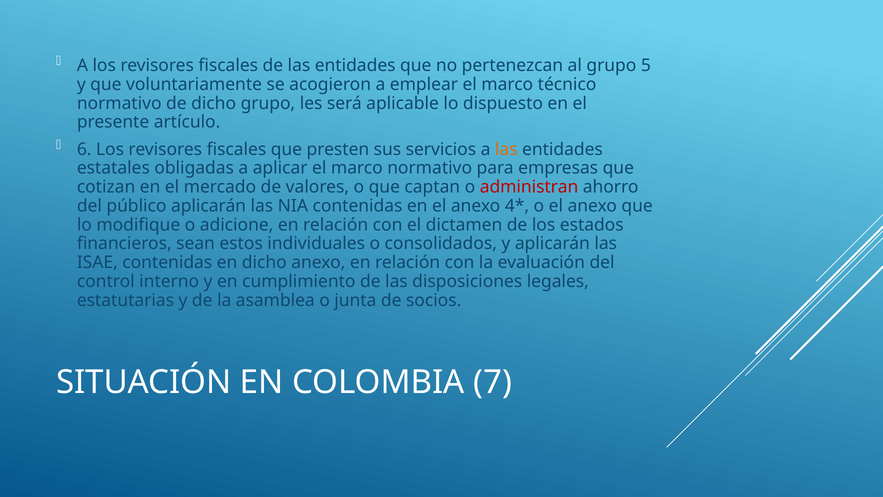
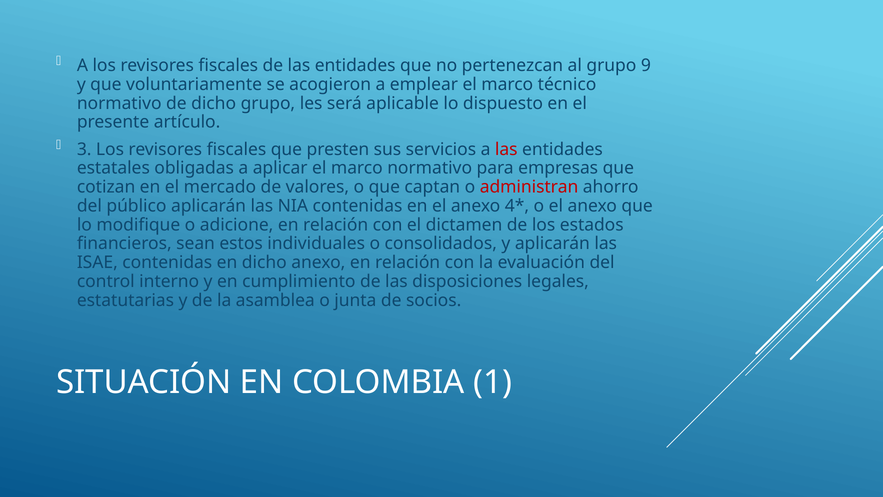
5: 5 -> 9 (646, 65)
6: 6 -> 3 (84, 149)
las colour: orange -> red (506, 149)
7: 7 -> 1 (493, 382)
